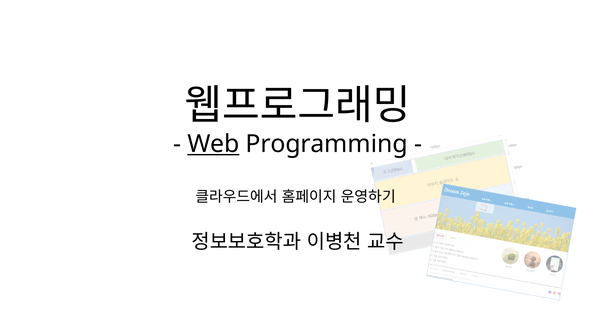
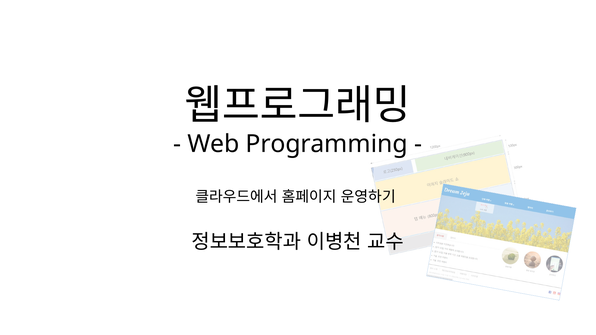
Web underline: present -> none (213, 144)
